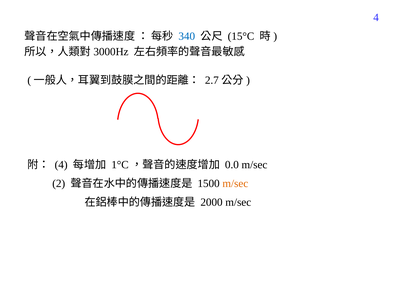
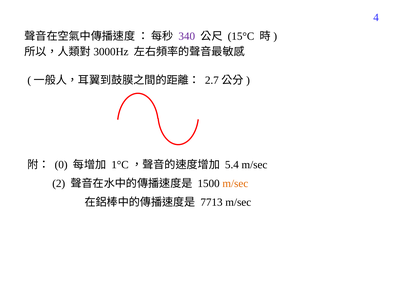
340 colour: blue -> purple (187, 36)
4: 4 -> 0 (61, 165)
0.0: 0.0 -> 5.4 (232, 165)
2000: 2000 -> 7713 (212, 203)
